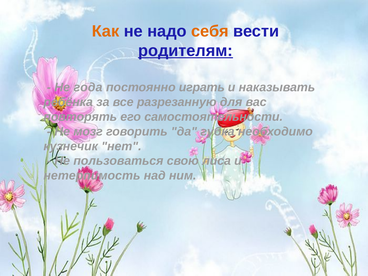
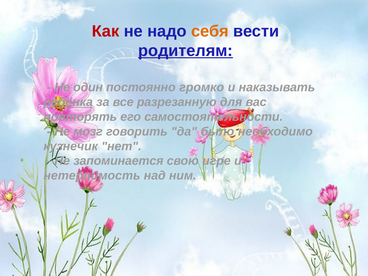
Как colour: orange -> red (105, 31)
года: года -> один (88, 87)
играть: играть -> громко (202, 87)
ребёнка underline: none -> present (68, 102)
губка: губка -> было (217, 131)
пользоваться: пользоваться -> запоминается (118, 161)
лиса: лиса -> игре (216, 161)
